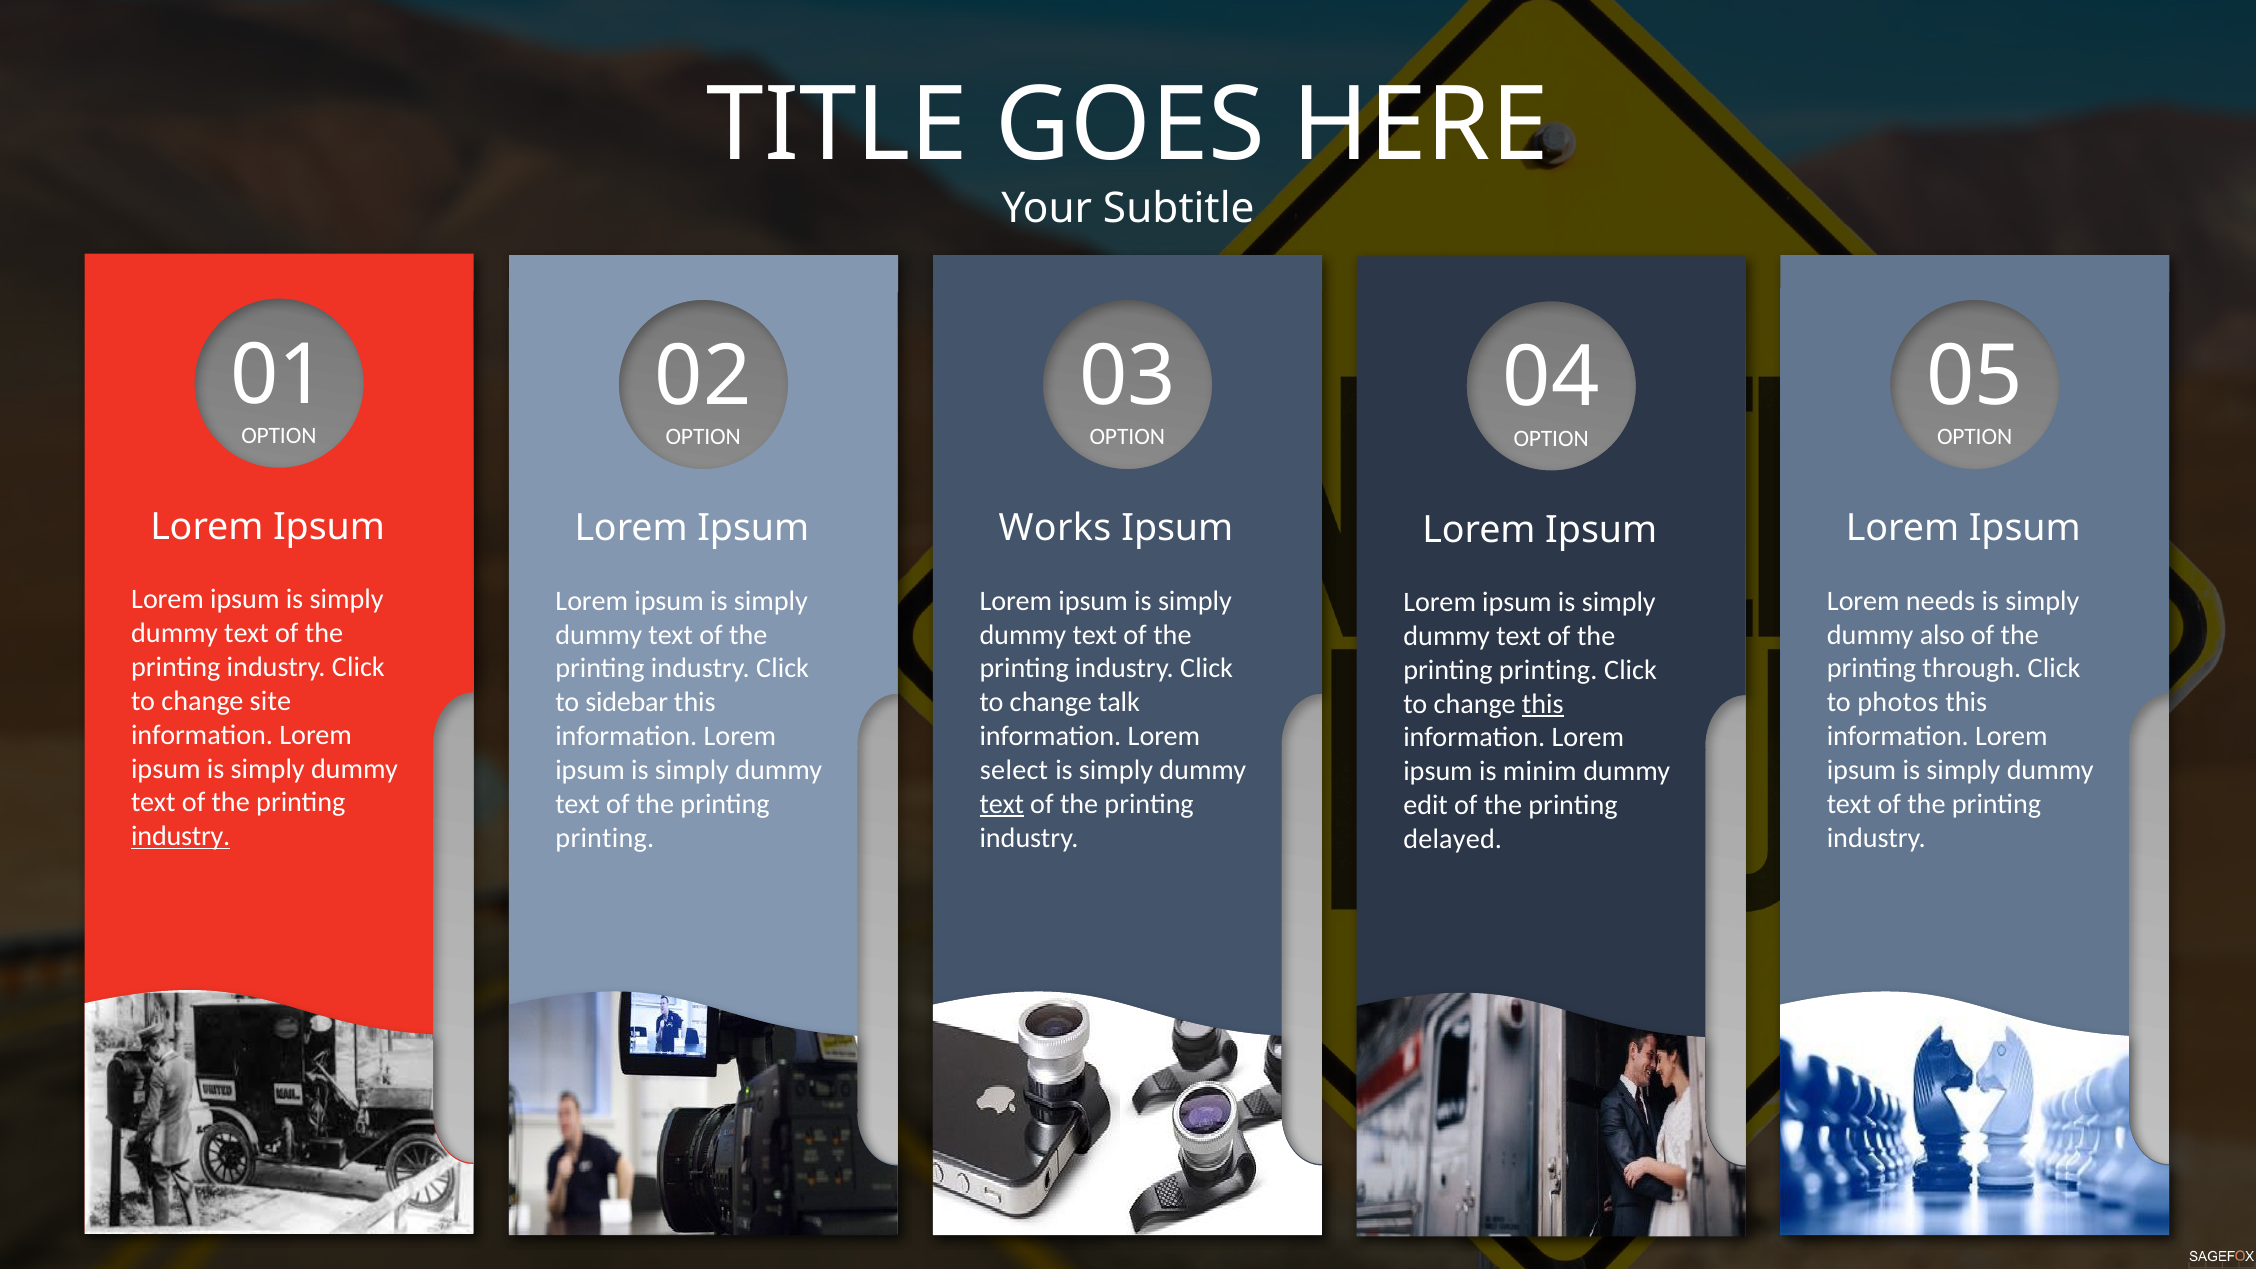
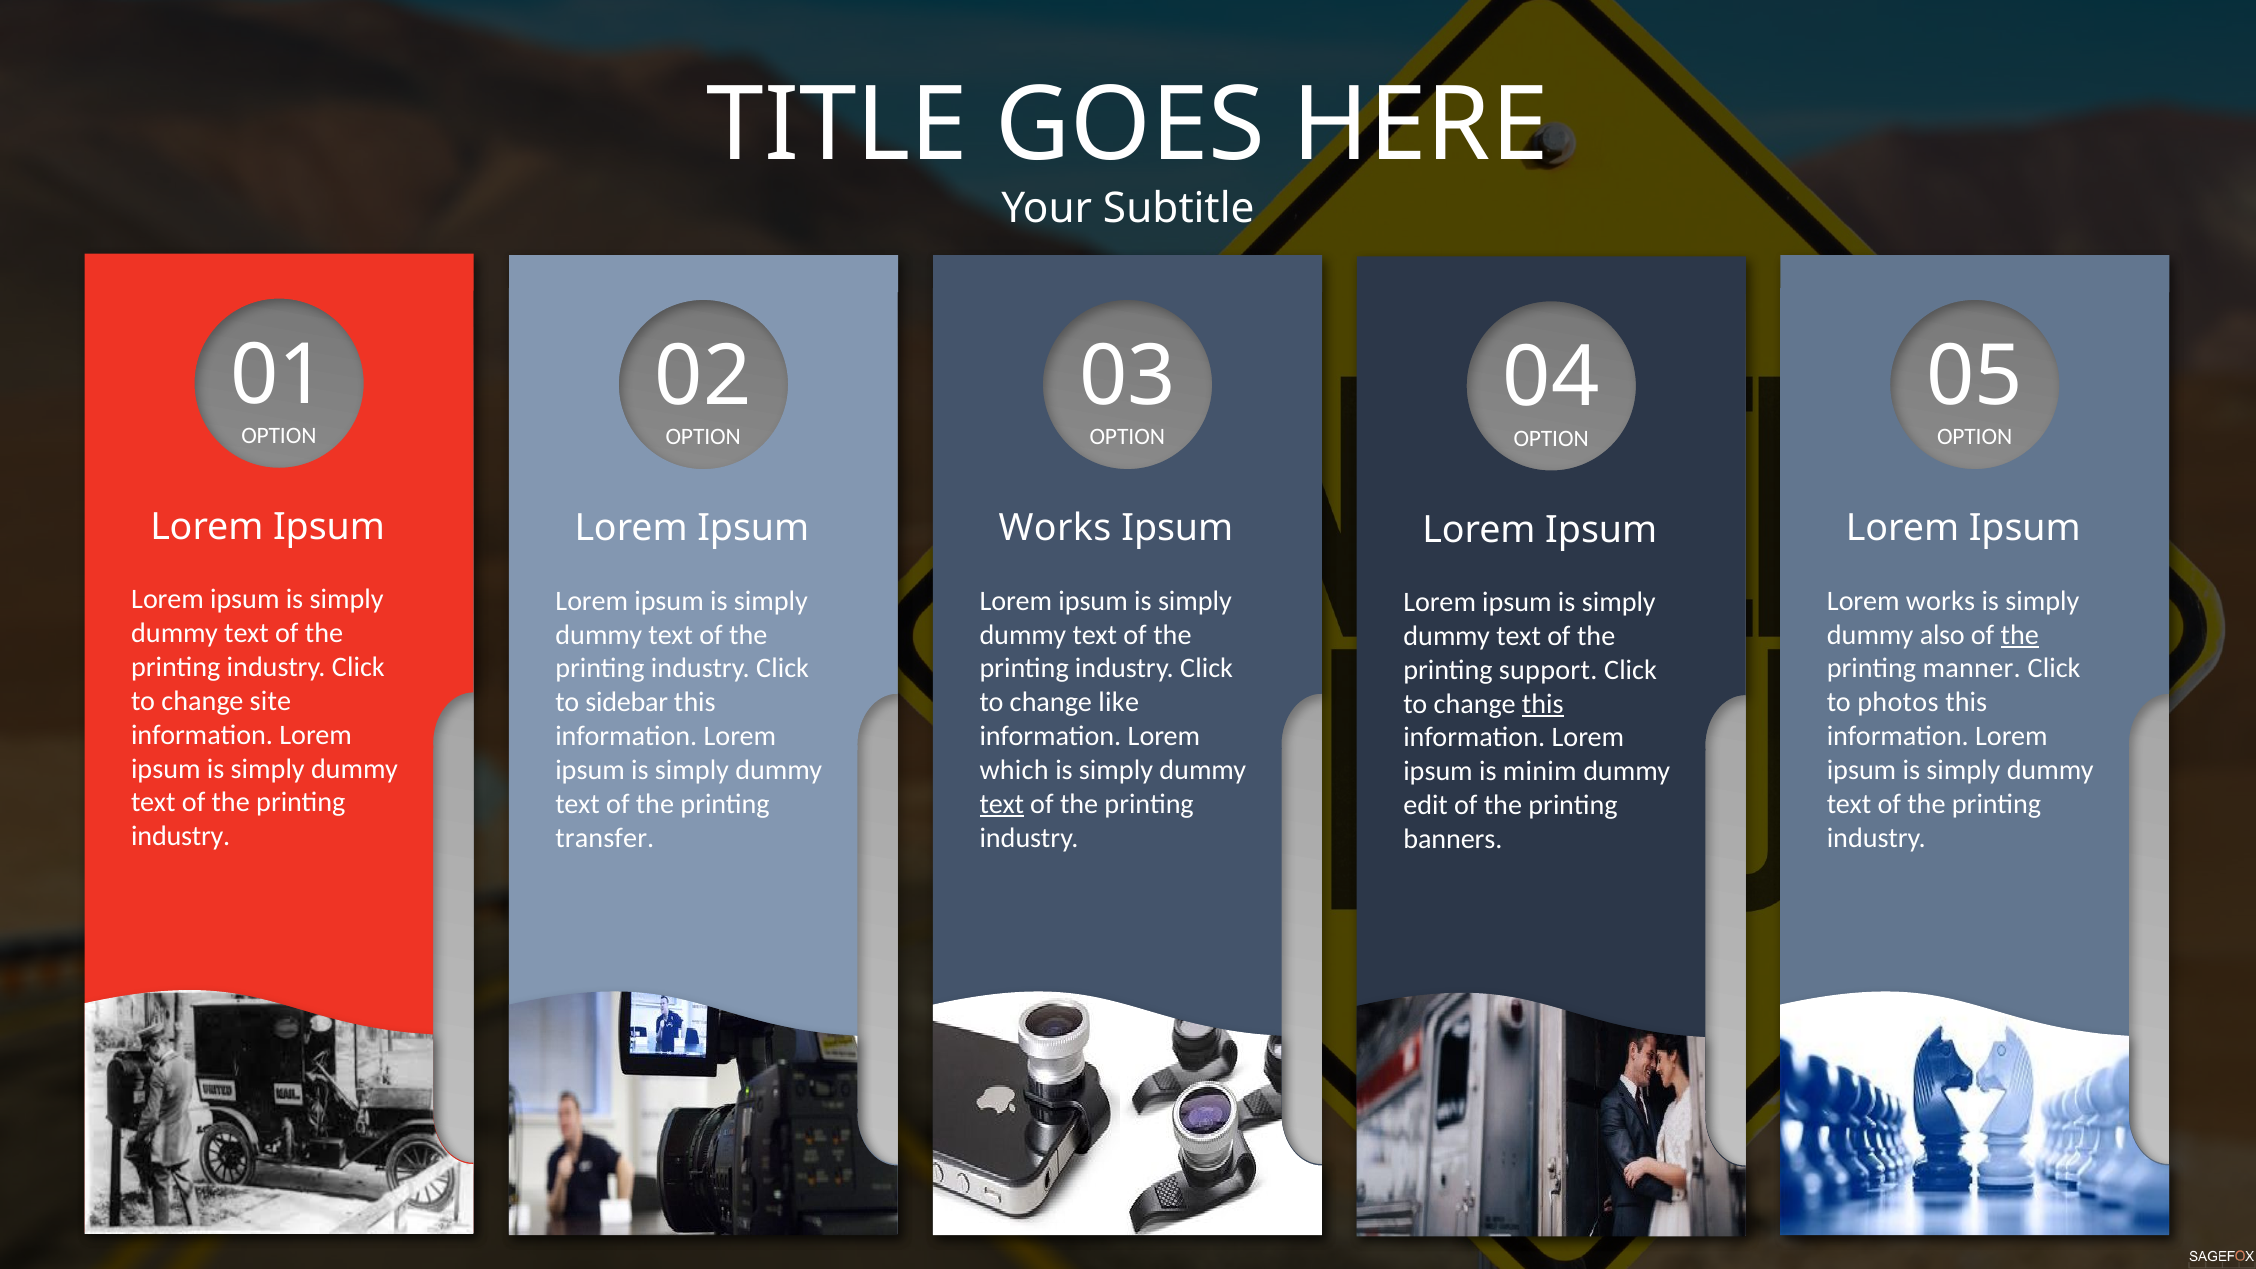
Lorem needs: needs -> works (1940, 601)
the underline: none -> present (2020, 635)
through: through -> manner (1972, 669)
printing: printing -> support (1548, 670)
talk: talk -> like (1119, 702)
select: select -> which (1014, 770)
industry underline: present -> none (181, 836)
printing: printing -> transfer (605, 838)
delayed: delayed -> banners (1453, 839)
